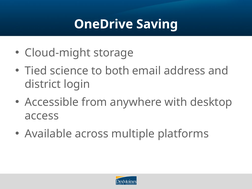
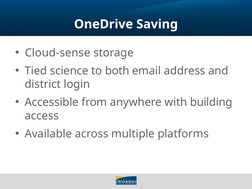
Cloud-might: Cloud-might -> Cloud-sense (58, 53)
desktop: desktop -> building (211, 102)
